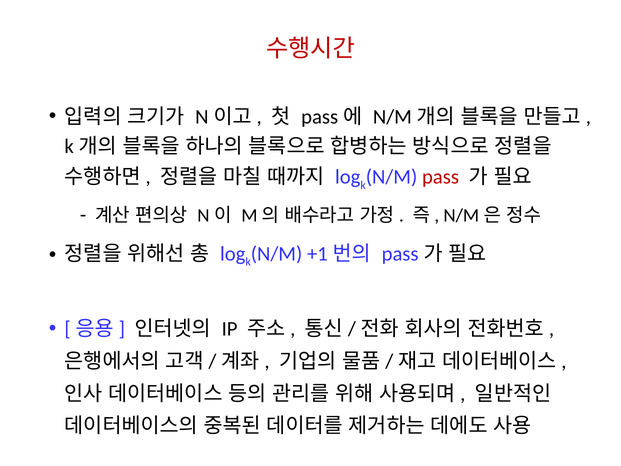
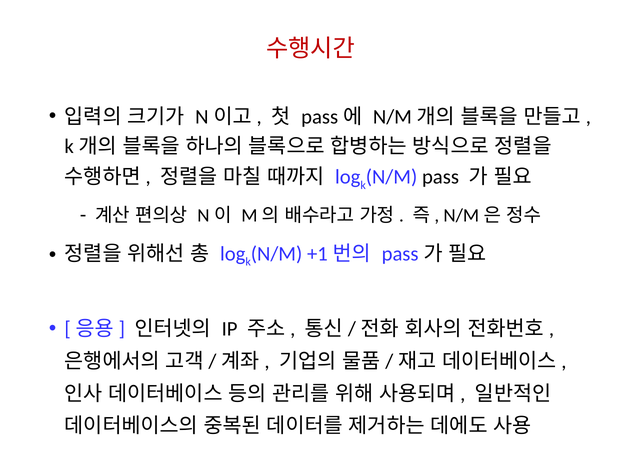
pass colour: red -> black (440, 177)
